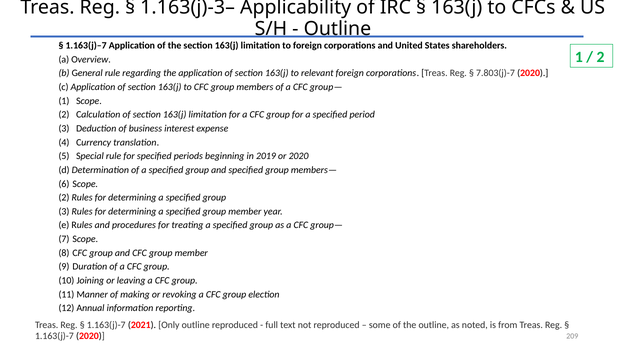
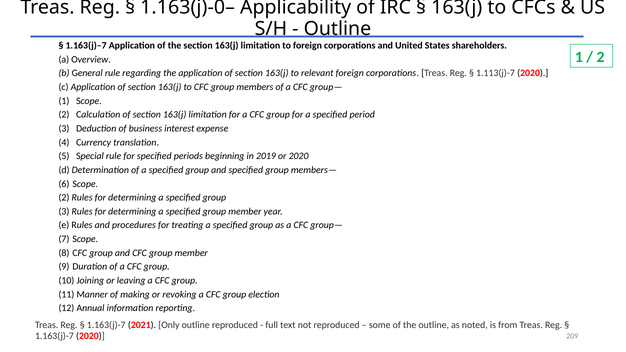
1.163(j)-3–: 1.163(j)-3– -> 1.163(j)-0– (188, 7)
7.803(j)-7: 7.803(j)-7 -> 1.113(j)-7 (495, 73)
